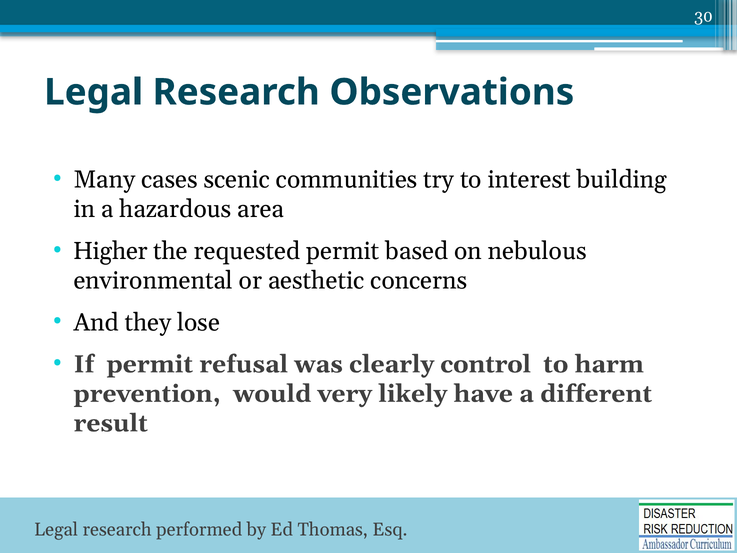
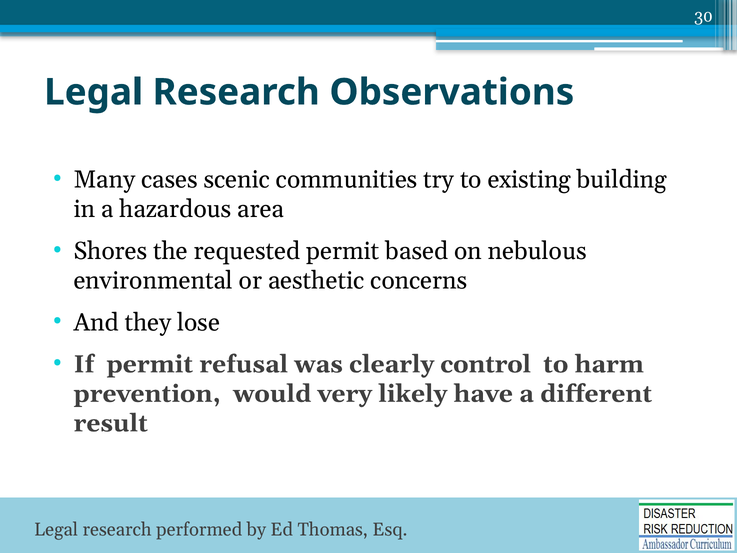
interest: interest -> existing (529, 180)
Higher: Higher -> Shores (110, 251)
